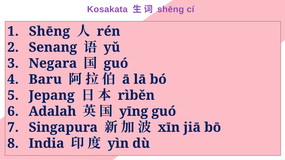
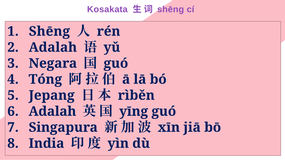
Senang: Senang -> Adalah (53, 47)
Baru: Baru -> Tóng (45, 79)
